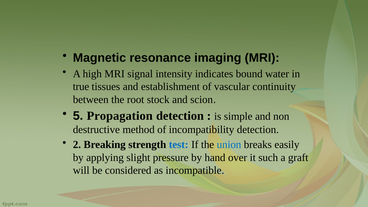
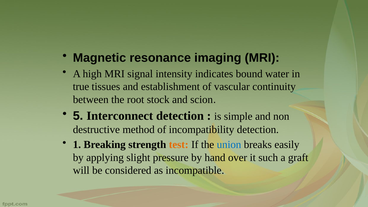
Propagation: Propagation -> Interconnect (120, 116)
2: 2 -> 1 (77, 145)
test colour: blue -> orange (179, 145)
